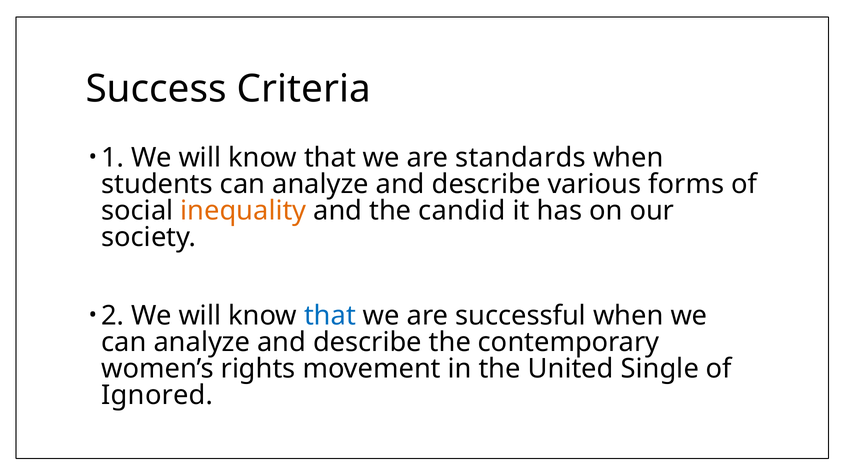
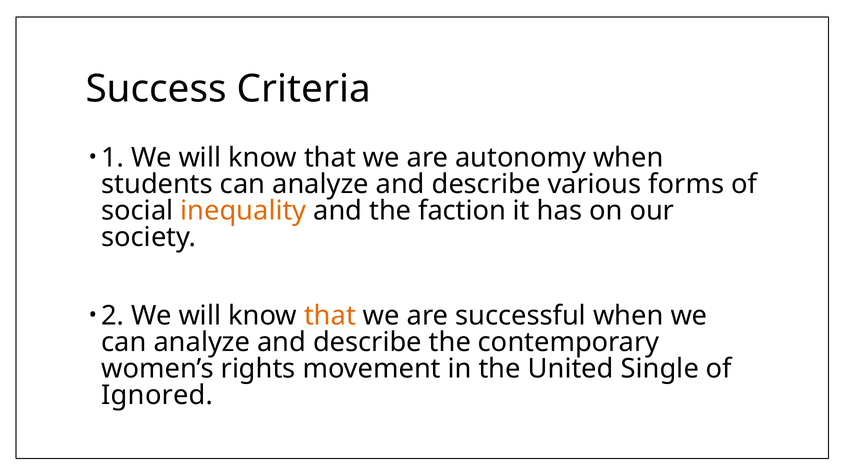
standards: standards -> autonomy (521, 158)
candid: candid -> faction (462, 211)
that colour: blue -> orange (330, 316)
